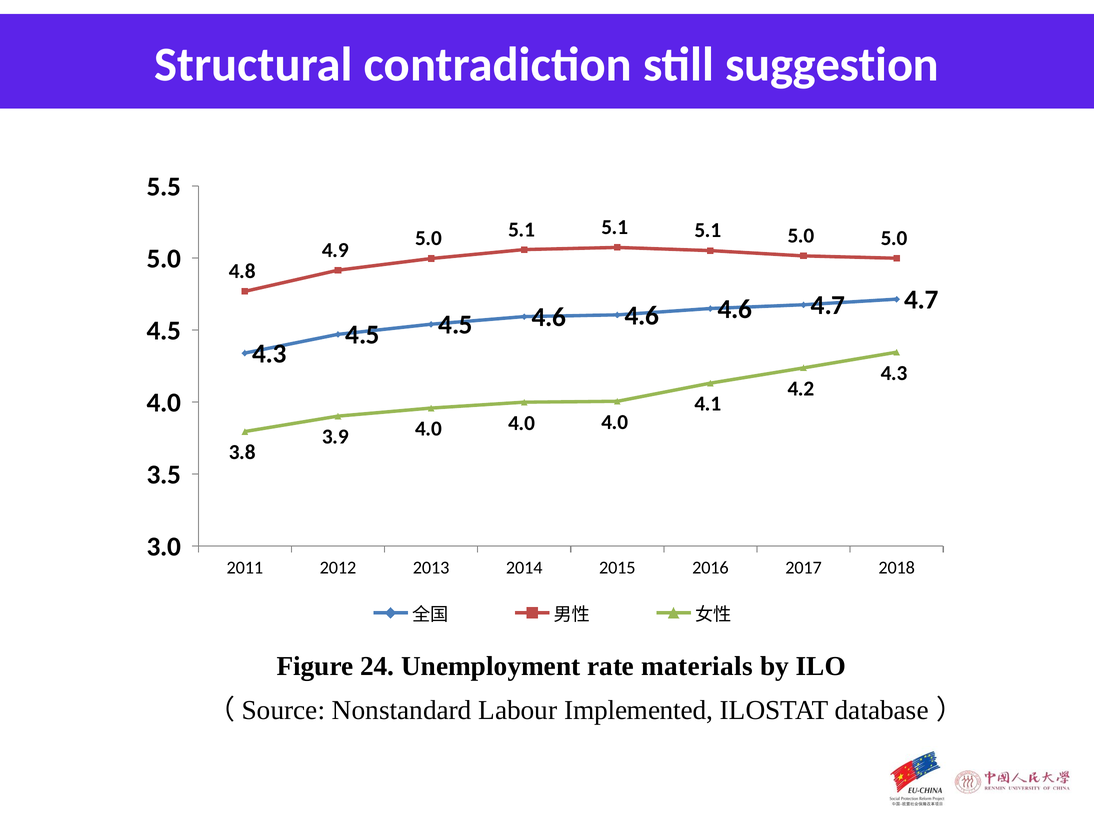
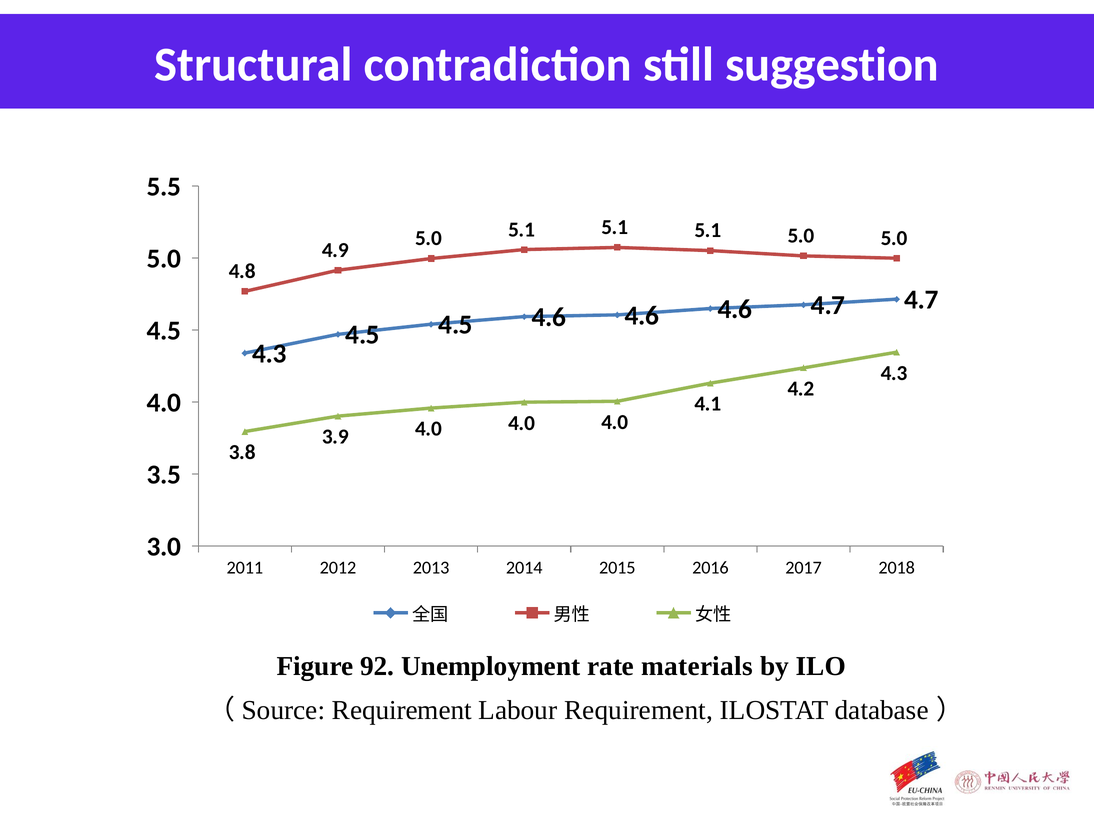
24: 24 -> 92 (377, 667)
（Source Nonstandard: Nonstandard -> Requirement (402, 711)
Labour Implemented: Implemented -> Requirement (638, 711)
